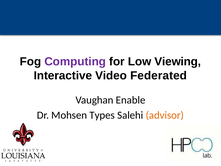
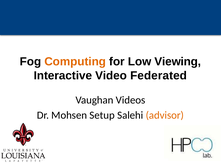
Computing colour: purple -> orange (75, 62)
Enable: Enable -> Videos (131, 100)
Types: Types -> Setup (102, 115)
